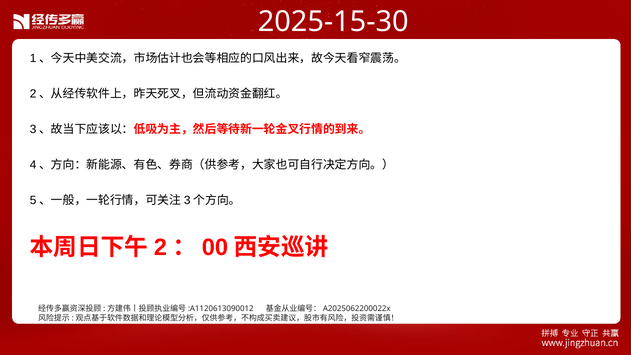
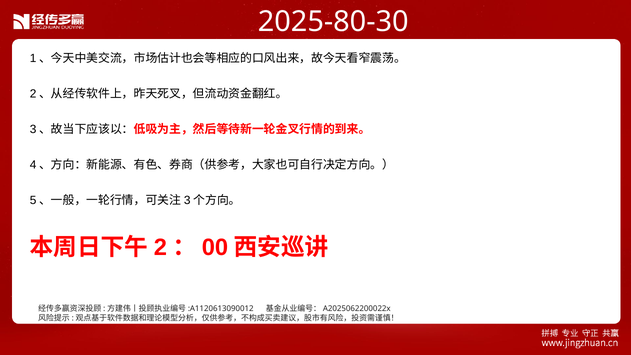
2025-15-30: 2025-15-30 -> 2025-80-30 (333, 22)
